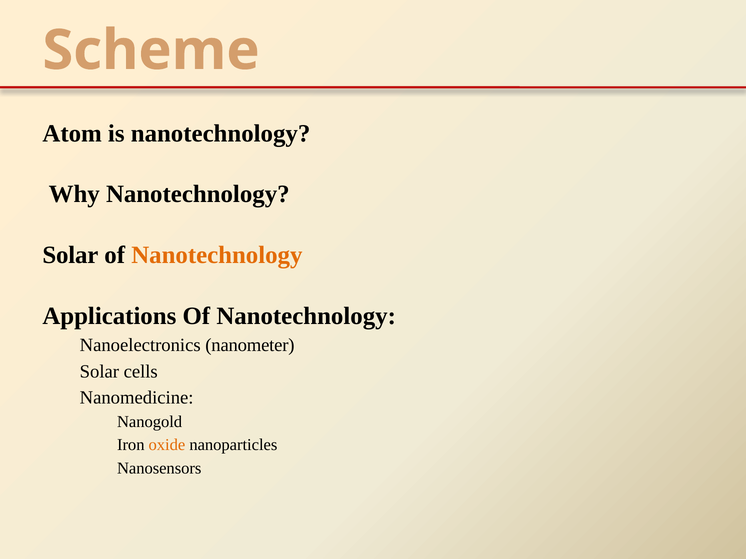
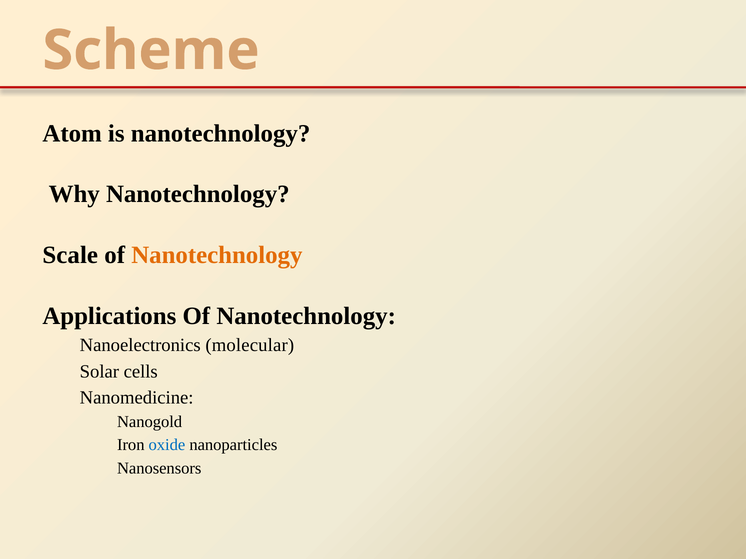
Solar: Solar -> Scale (70, 255)
nanometer: nanometer -> molecular (250, 346)
oxide colour: orange -> blue (167, 445)
